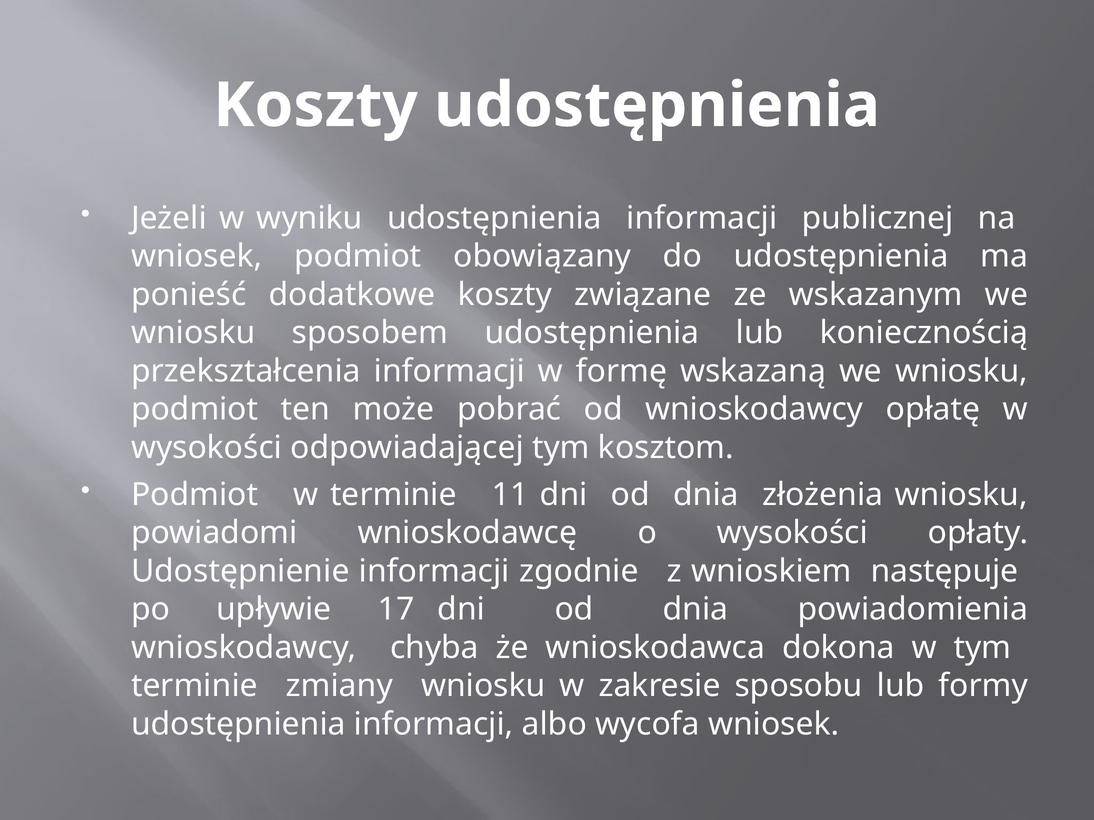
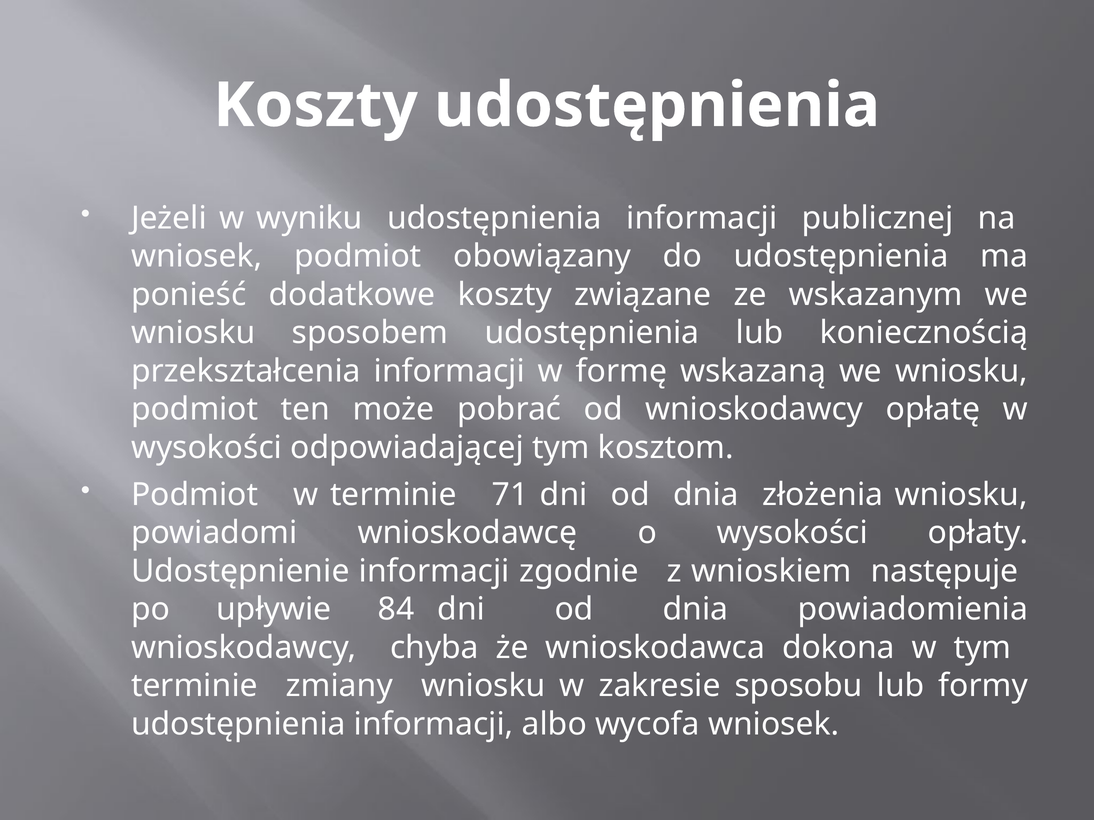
11: 11 -> 71 (510, 495)
17: 17 -> 84 (396, 610)
